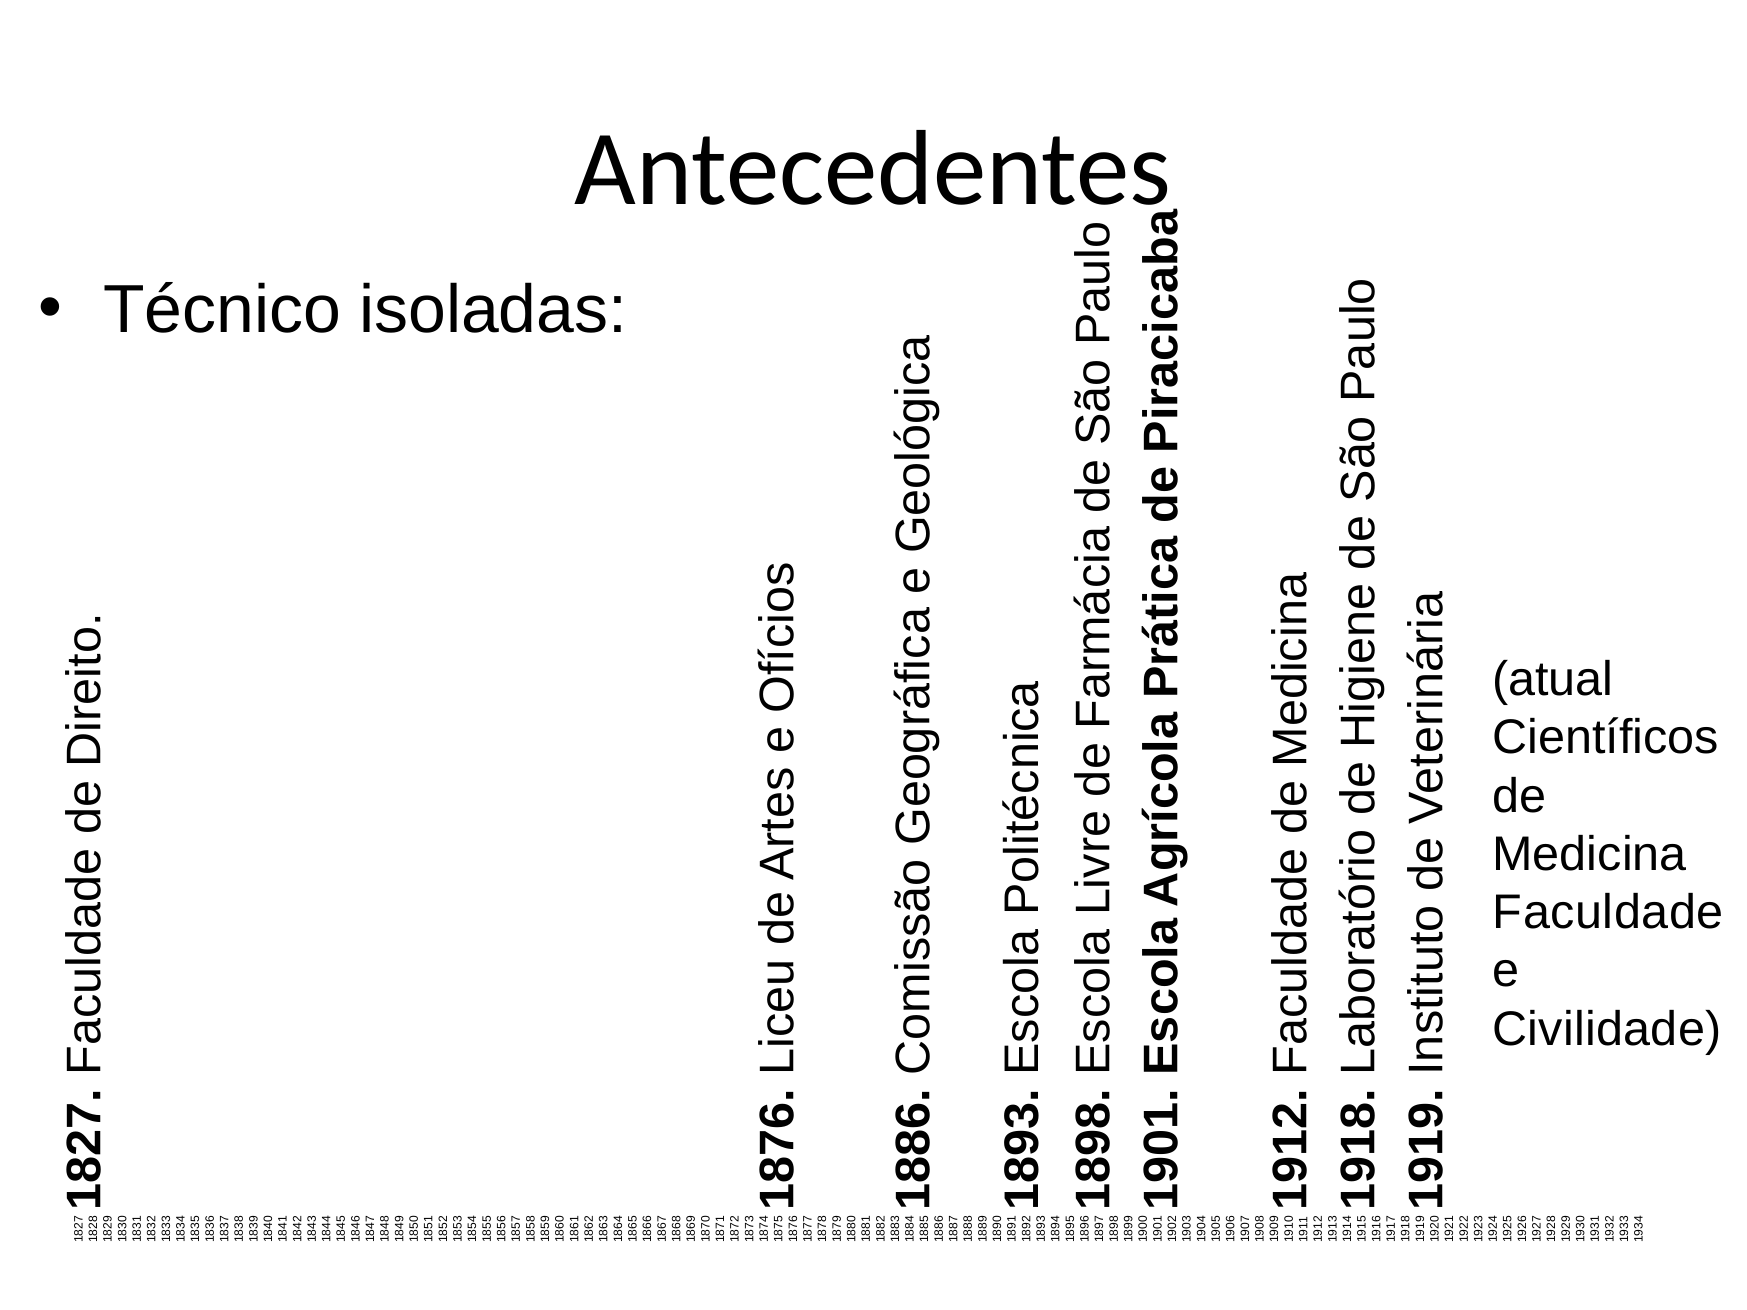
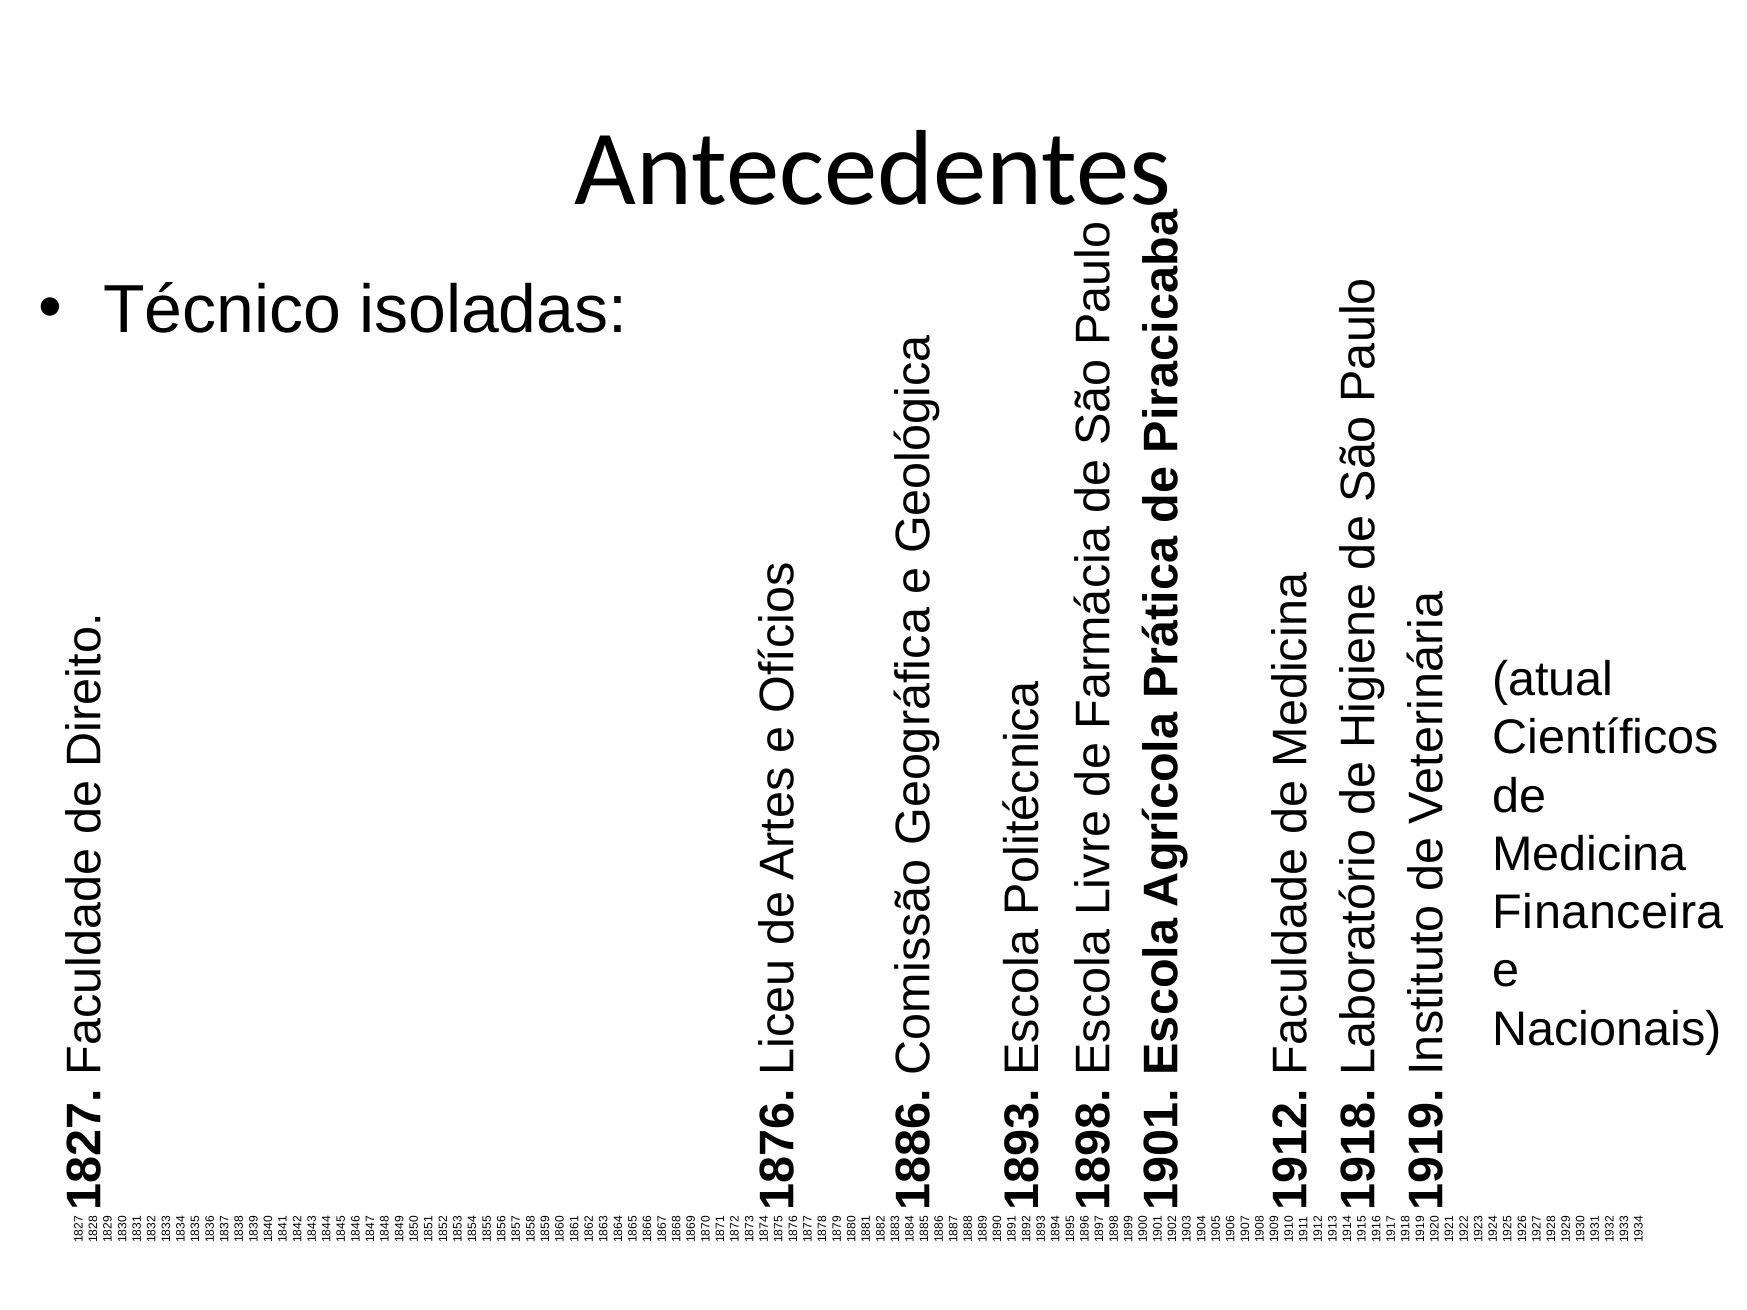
Faculdade: Faculdade -> Financeira (1608, 913)
Civilidade: Civilidade -> Nacionais (1607, 1029)
